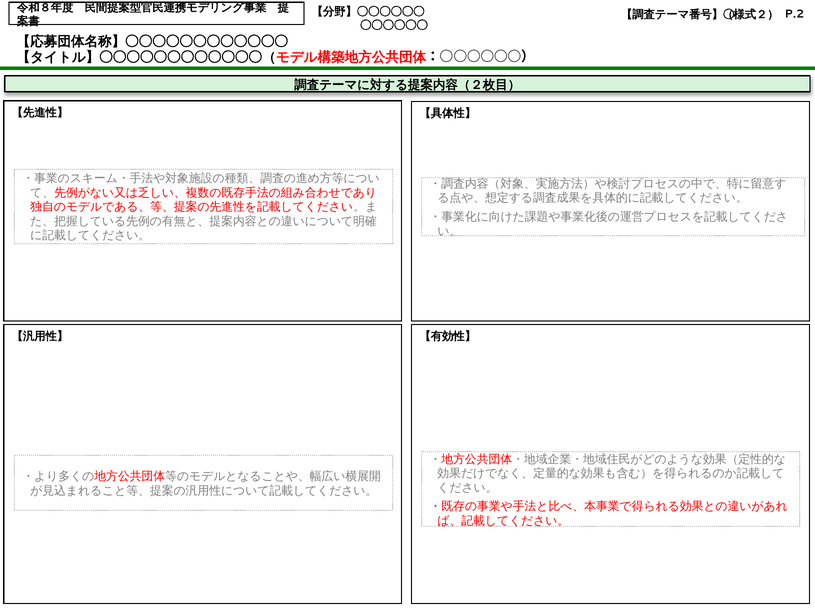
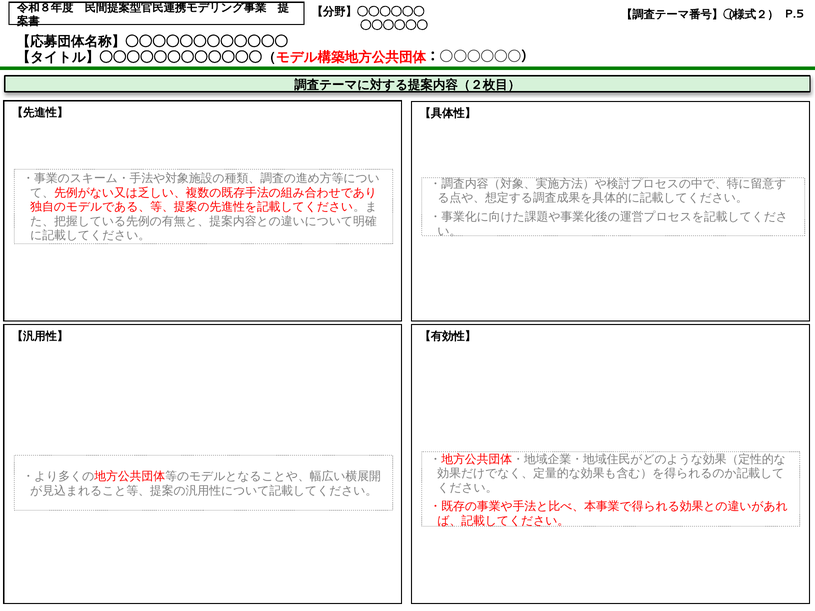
P.2: P.2 -> P.5 (794, 14)
